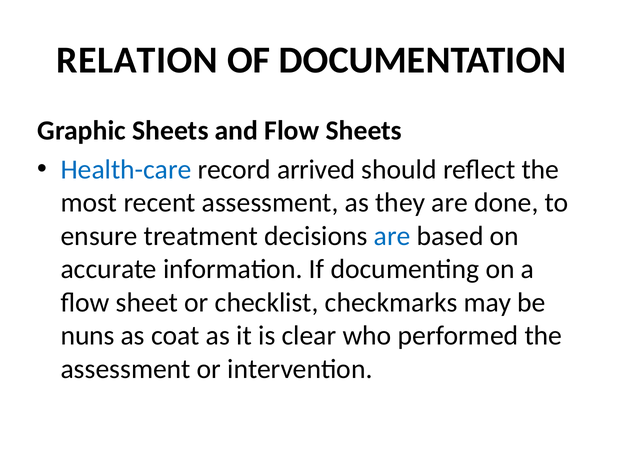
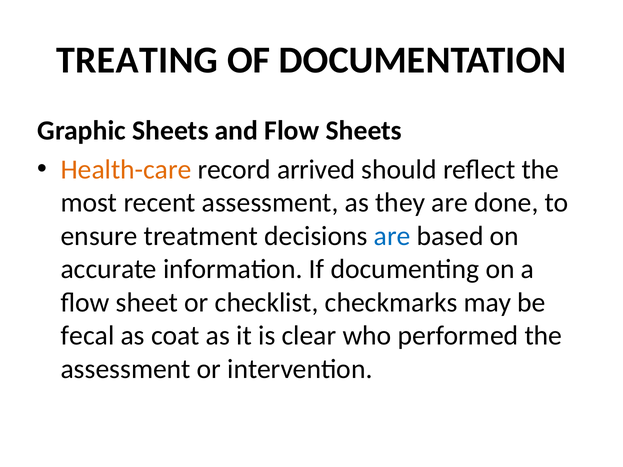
RELATION: RELATION -> TREATING (137, 60)
Health-care colour: blue -> orange (126, 170)
nuns: nuns -> fecal (88, 336)
